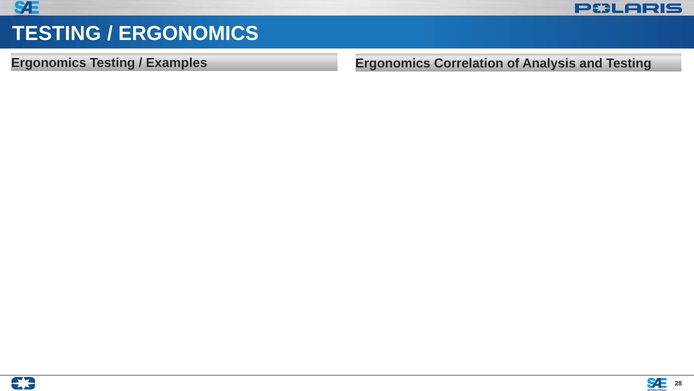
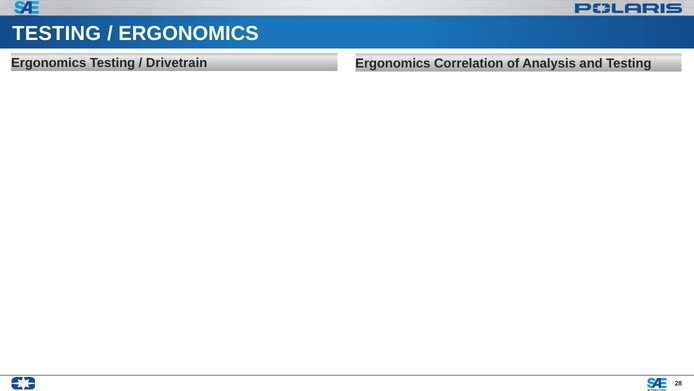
Examples: Examples -> Drivetrain (177, 63)
